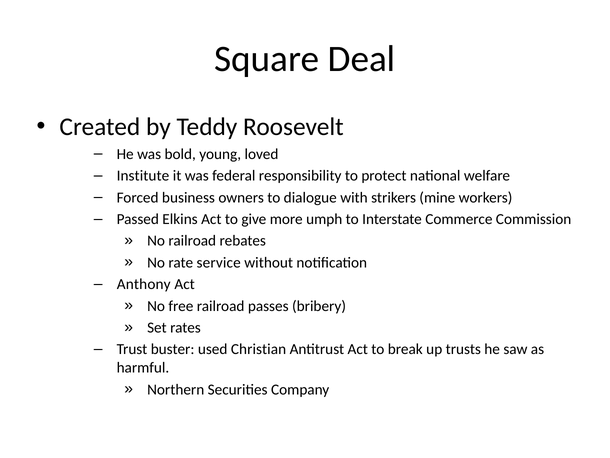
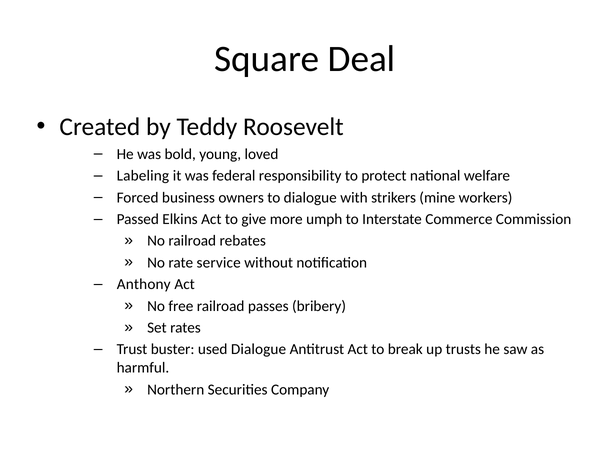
Institute: Institute -> Labeling (143, 176)
used Christian: Christian -> Dialogue (259, 349)
